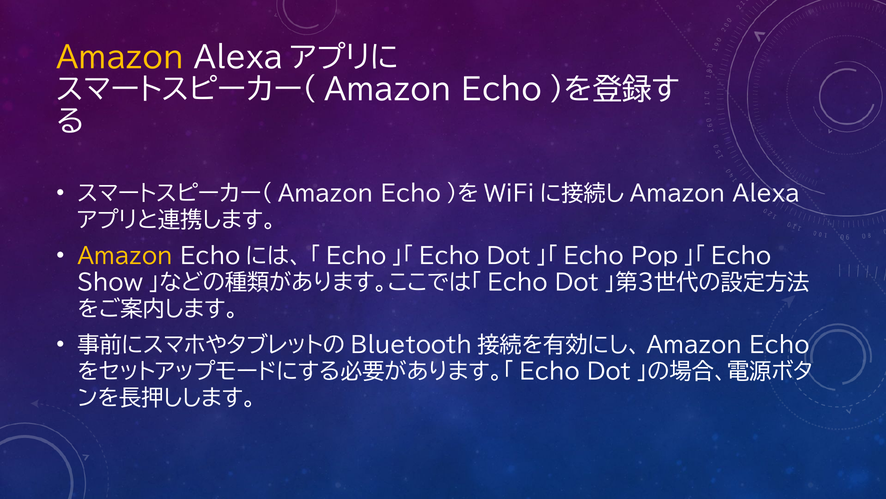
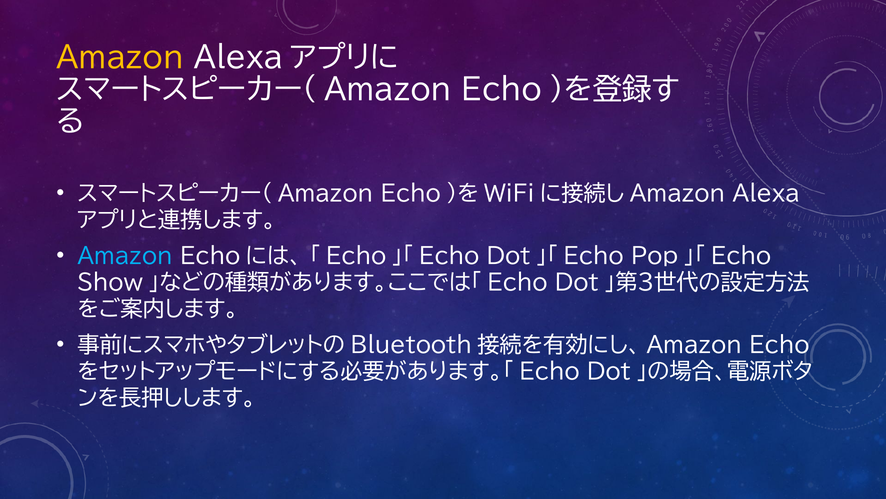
Amazon colour: yellow -> light blue (125, 256)
